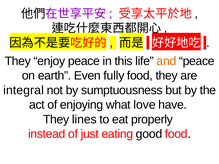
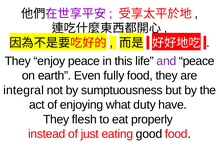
and colour: orange -> purple (166, 61)
love: love -> duty (145, 105)
lines: lines -> flesh (84, 120)
